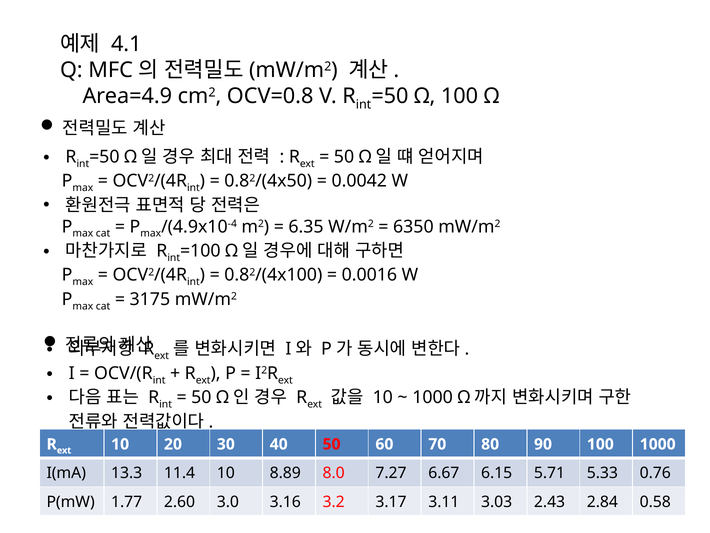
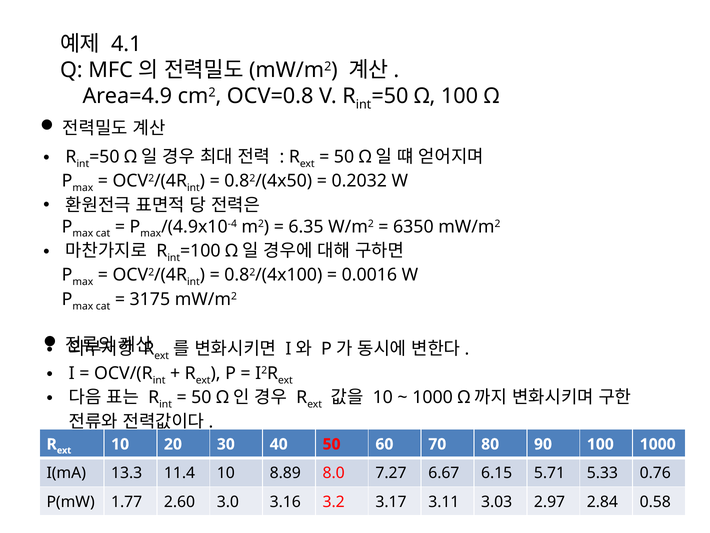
0.0042: 0.0042 -> 0.2032 (359, 181)
2.43: 2.43 -> 2.97 (550, 501)
